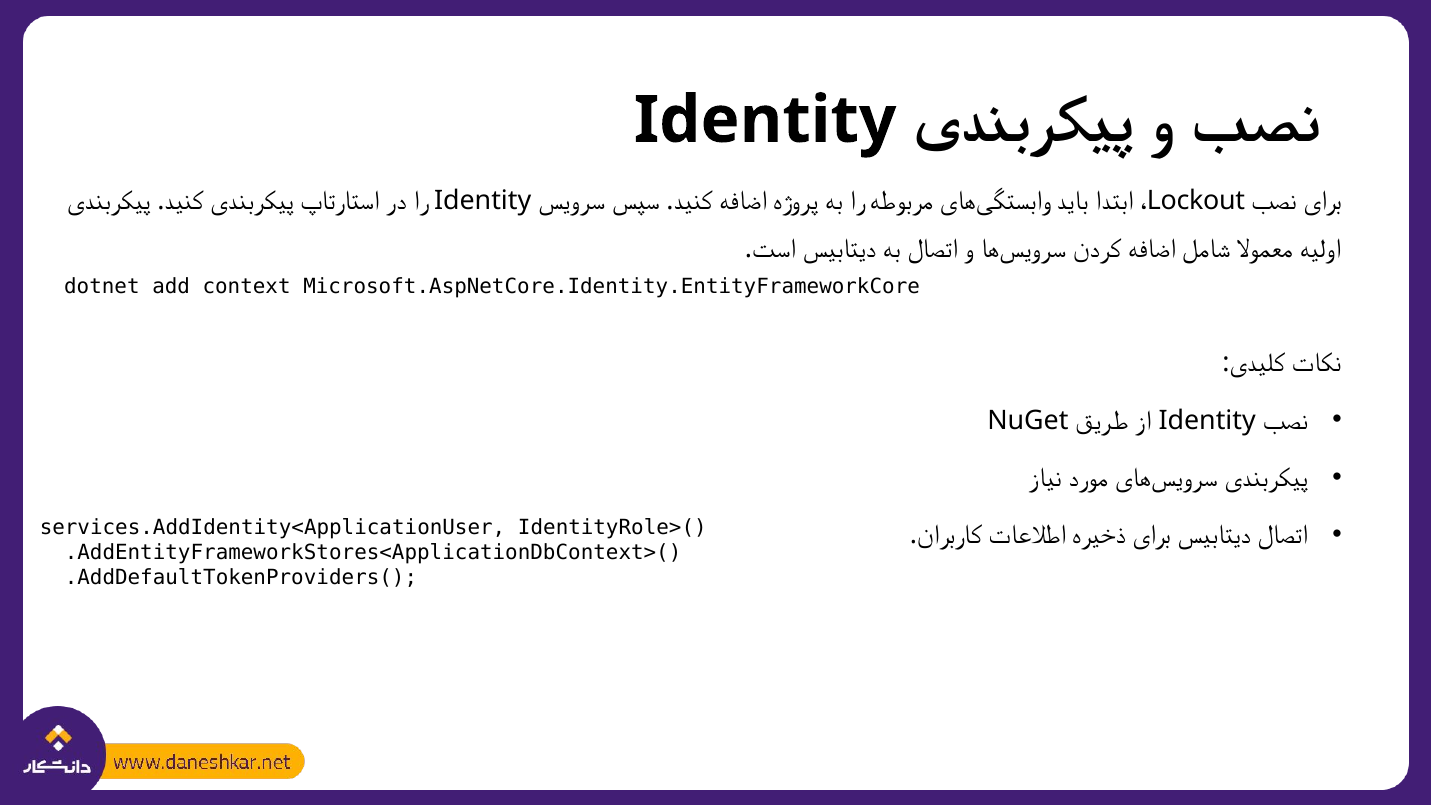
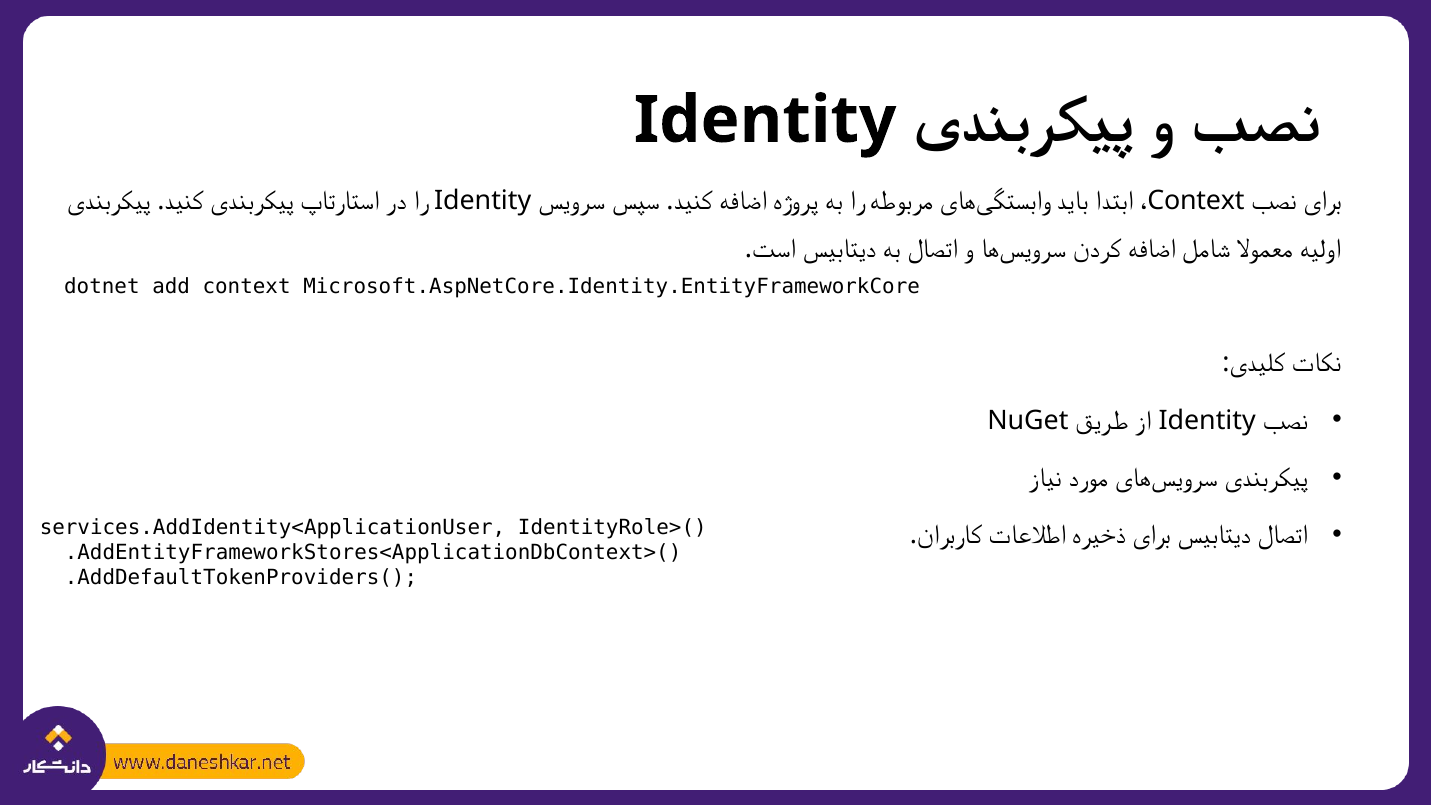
Lockout: Lockout -> Context (1196, 200)
